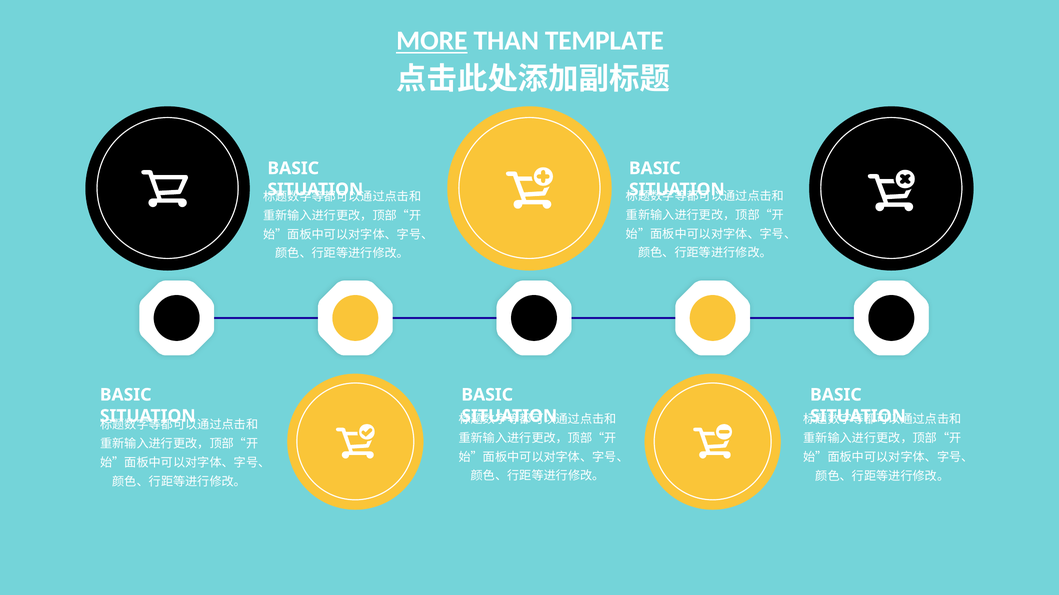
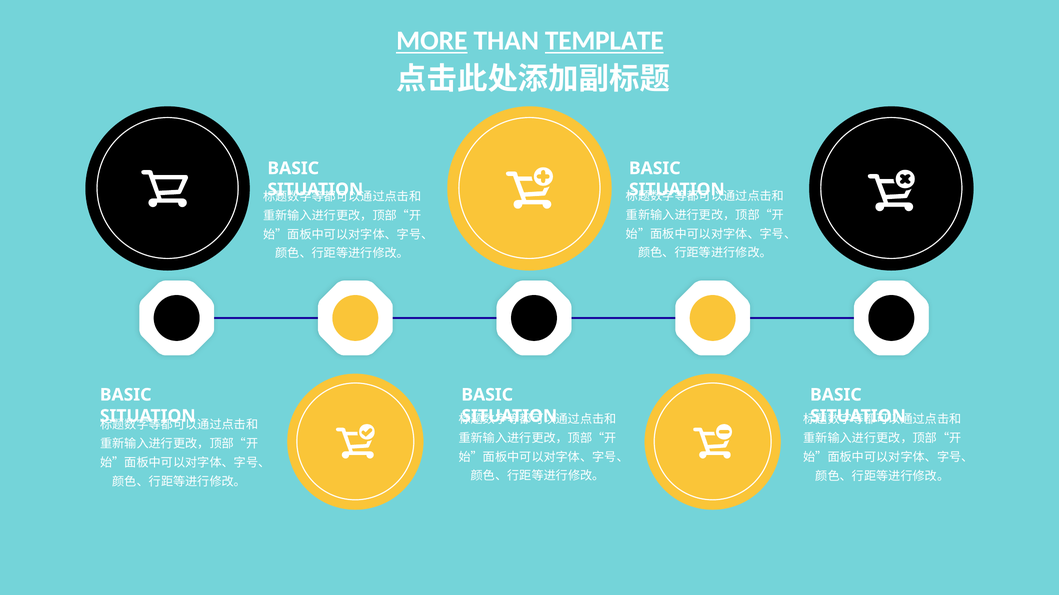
TEMPLATE underline: none -> present (604, 41)
